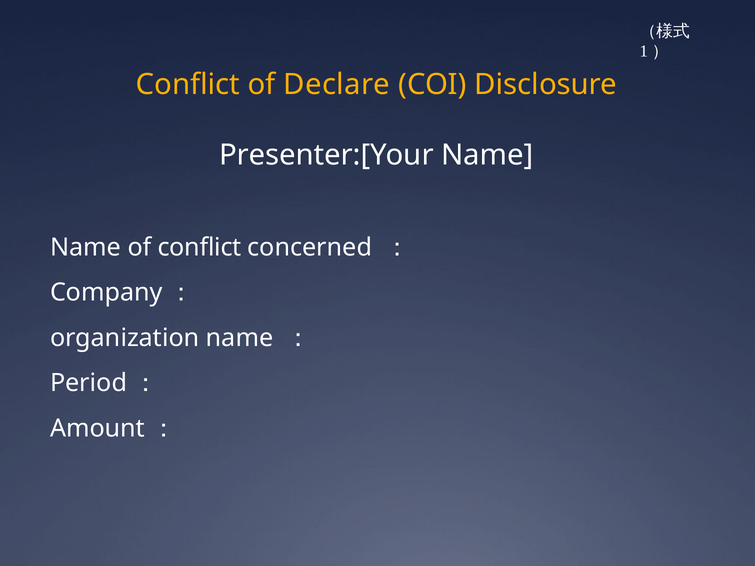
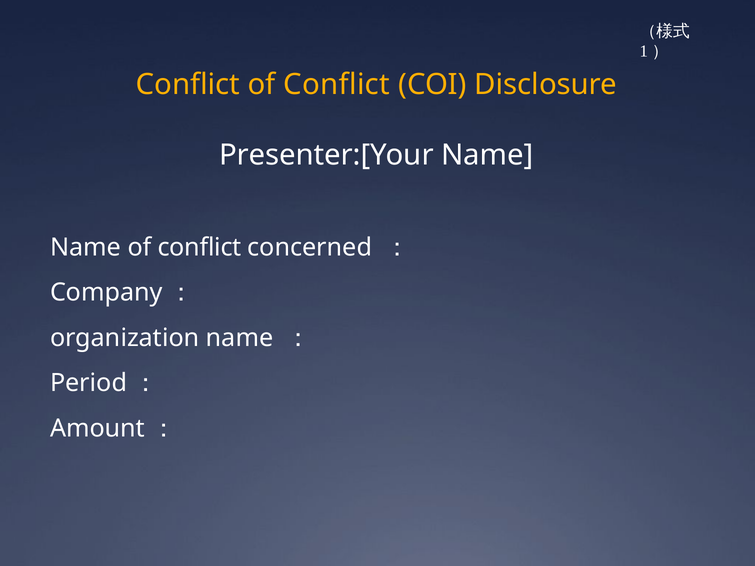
Conflict of Declare: Declare -> Conflict (337, 85)
